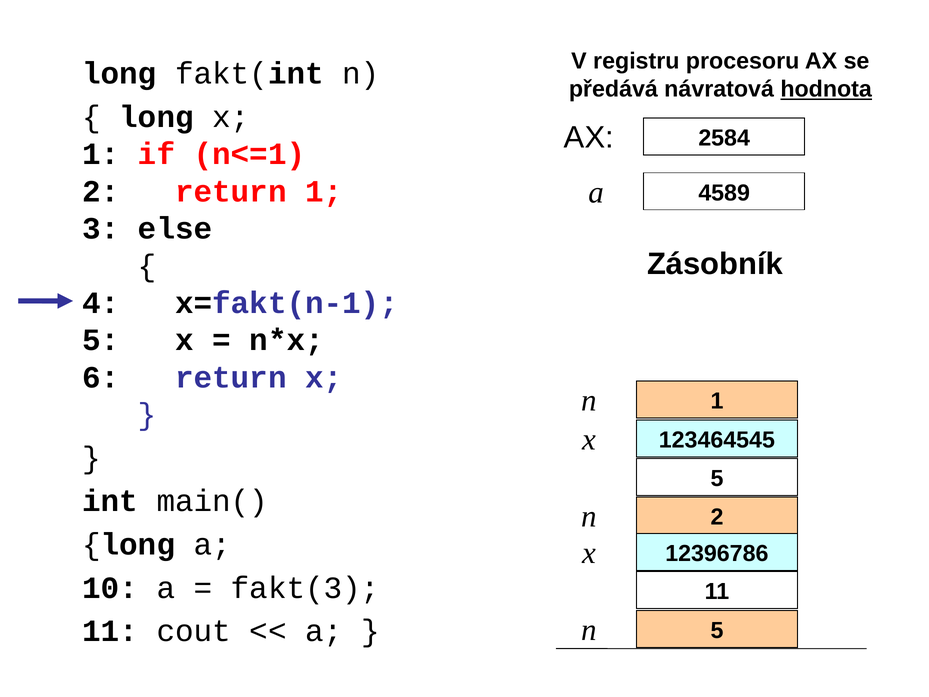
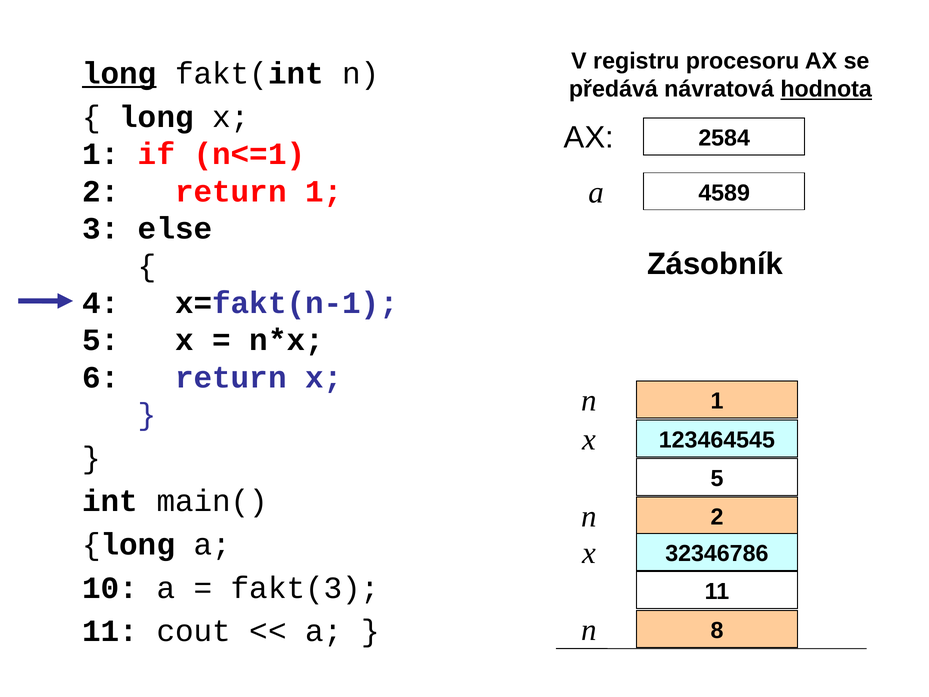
long underline: none -> present (119, 74)
12396786: 12396786 -> 32346786 (717, 553)
5: 5 -> 8 (717, 630)
